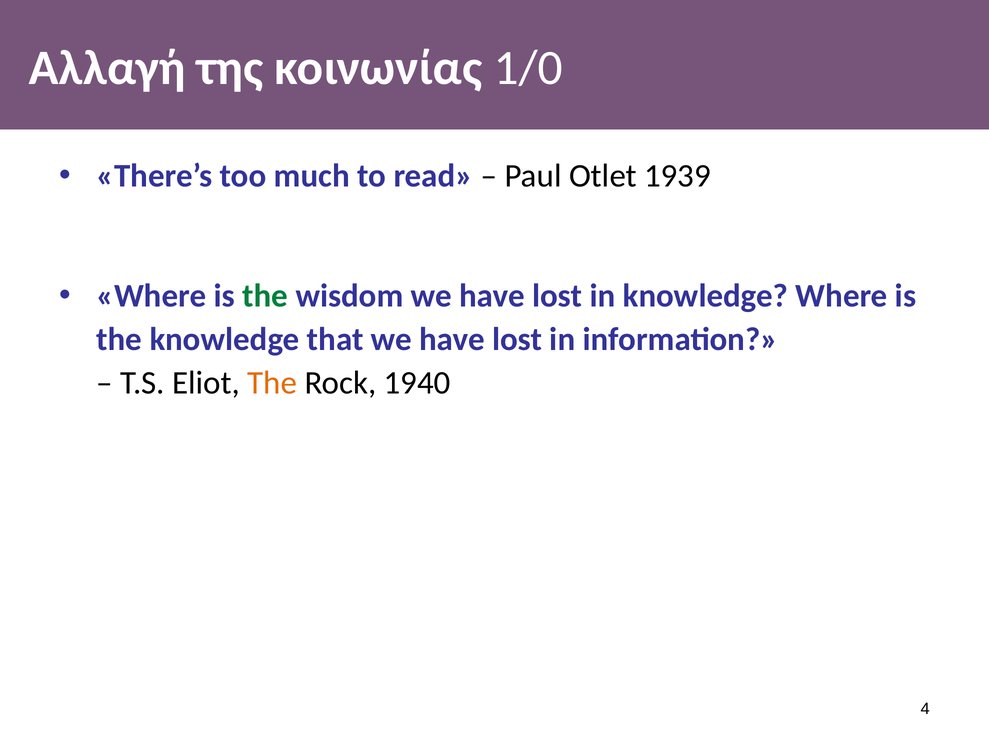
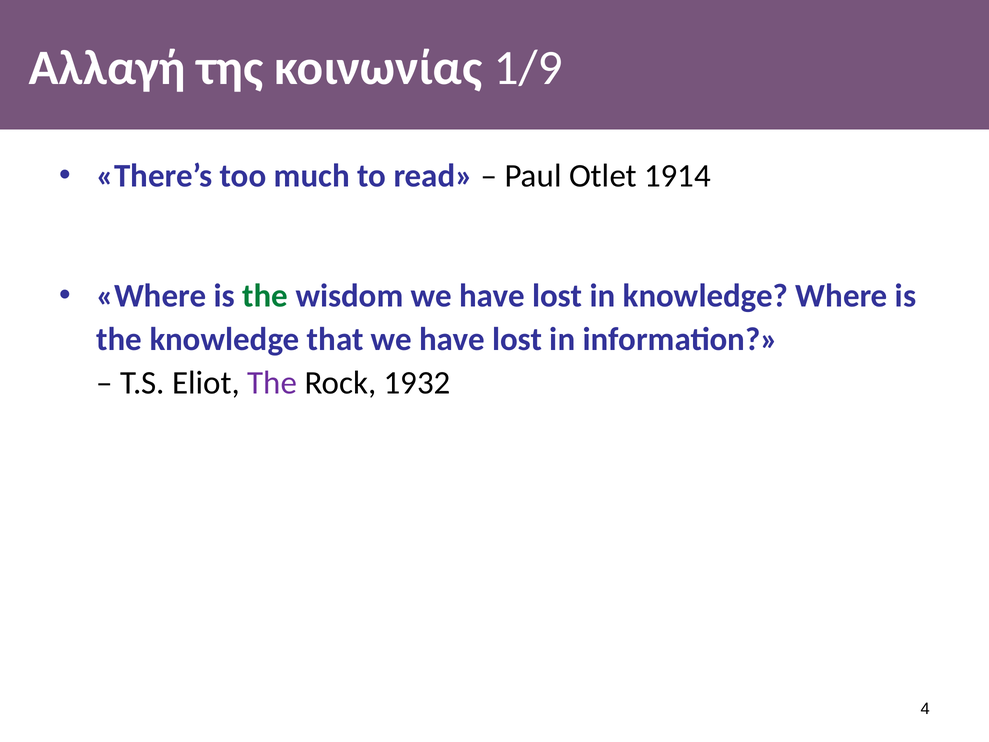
1/0: 1/0 -> 1/9 (528, 68)
1939: 1939 -> 1914 (677, 176)
The colour: orange -> purple (272, 383)
1940: 1940 -> 1932 (417, 383)
